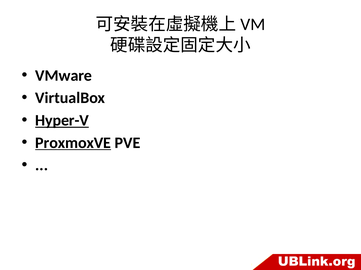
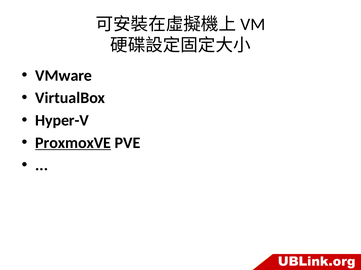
Hyper-V underline: present -> none (62, 121)
